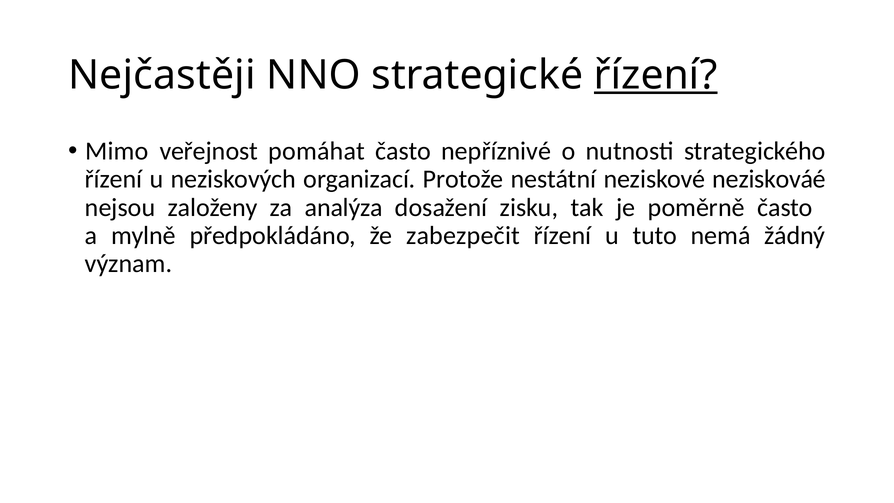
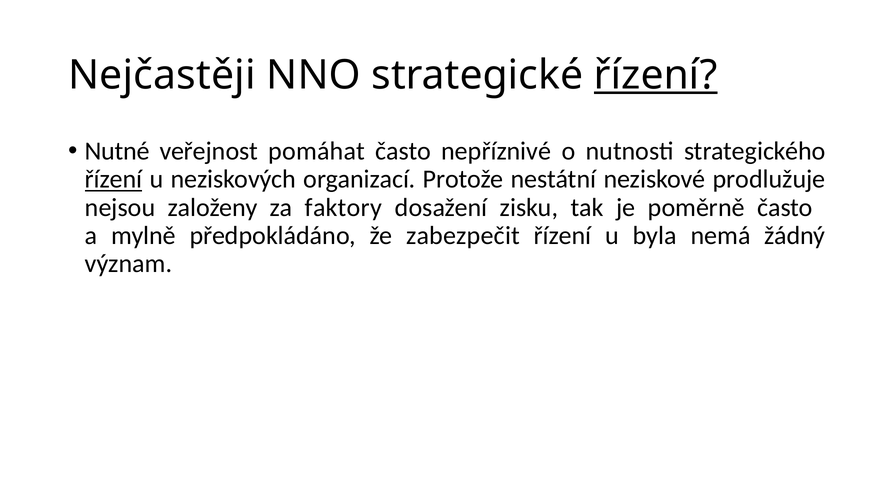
Mimo: Mimo -> Nutné (117, 151)
řízení underline: none -> present (114, 179)
neziskováé: neziskováé -> prodlužuje (769, 179)
analýza: analýza -> faktory (343, 207)
tuto: tuto -> byla (655, 236)
